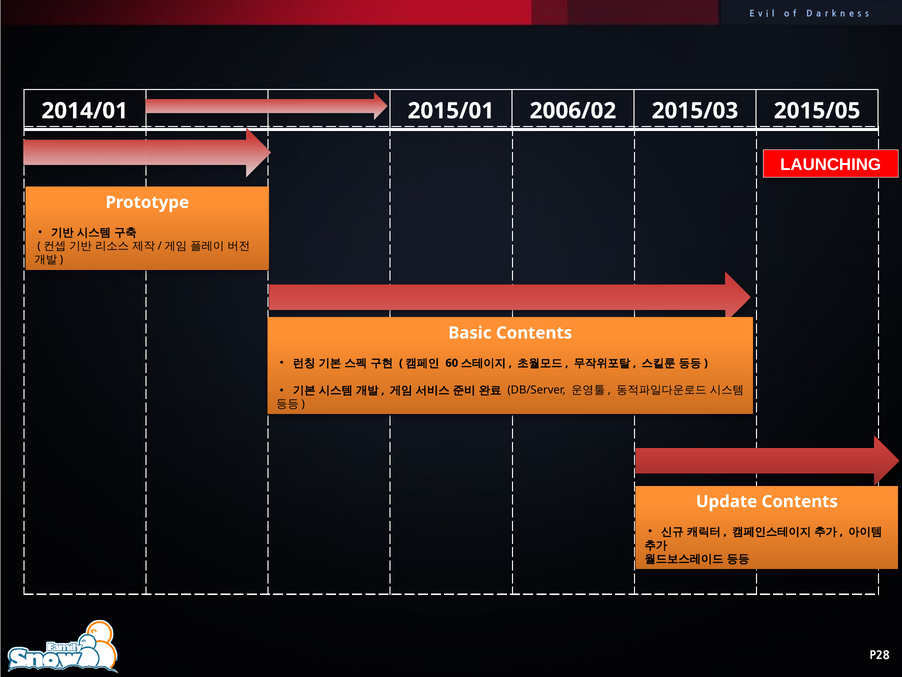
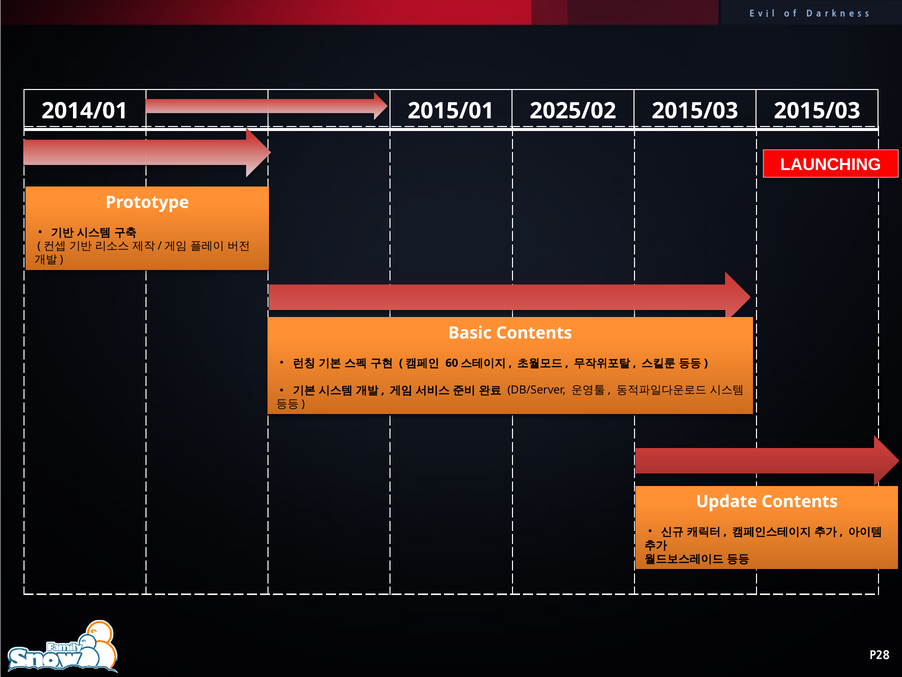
2006/02: 2006/02 -> 2025/02 (573, 111)
2015/03 2015/05: 2015/05 -> 2015/03 (817, 111)
